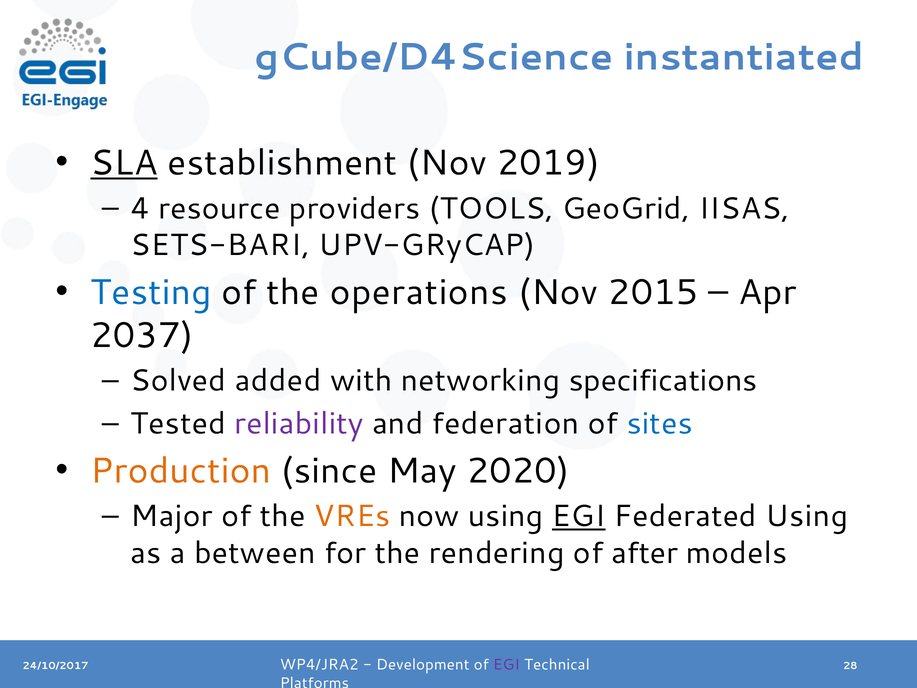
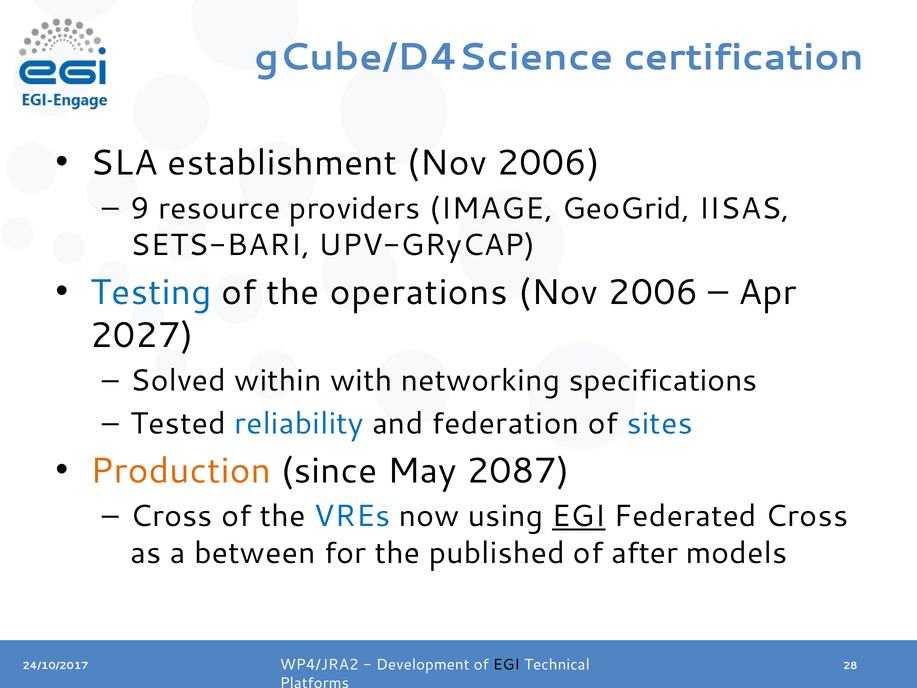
instantiated: instantiated -> certification (744, 57)
SLA underline: present -> none (124, 163)
establishment Nov 2019: 2019 -> 2006 (548, 163)
4: 4 -> 9 (140, 208)
TOOLS: TOOLS -> IMAGE (491, 208)
2015: 2015 -> 2006 (653, 292)
2037: 2037 -> 2027 (142, 335)
added: added -> within (278, 381)
reliability colour: purple -> blue (299, 423)
2020: 2020 -> 2087 (518, 471)
Major: Major -> Cross (172, 516)
VREs colour: orange -> blue (352, 516)
Federated Using: Using -> Cross (807, 516)
rendering: rendering -> published (497, 553)
EGI colour: purple -> black (506, 665)
